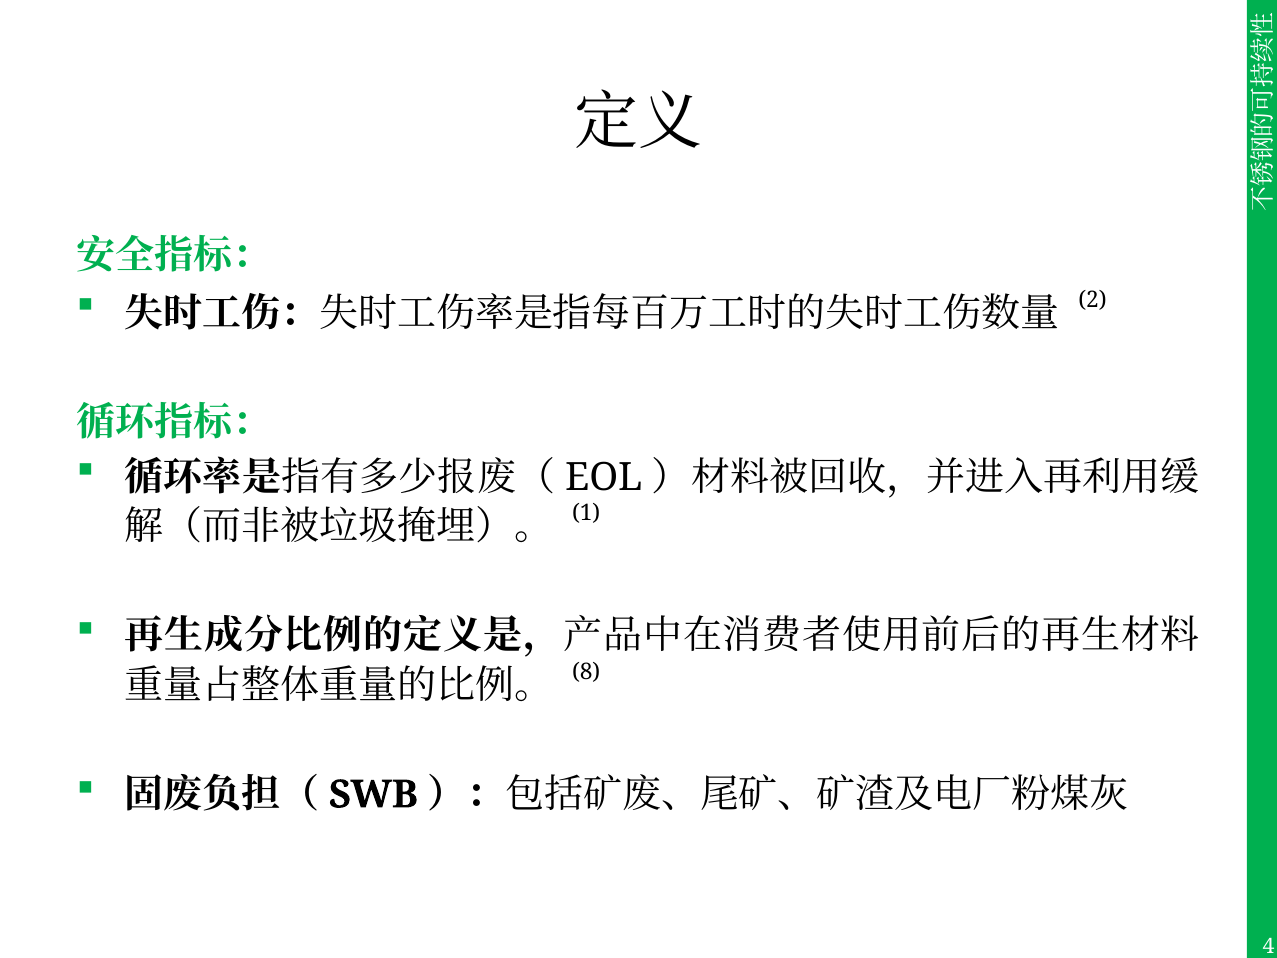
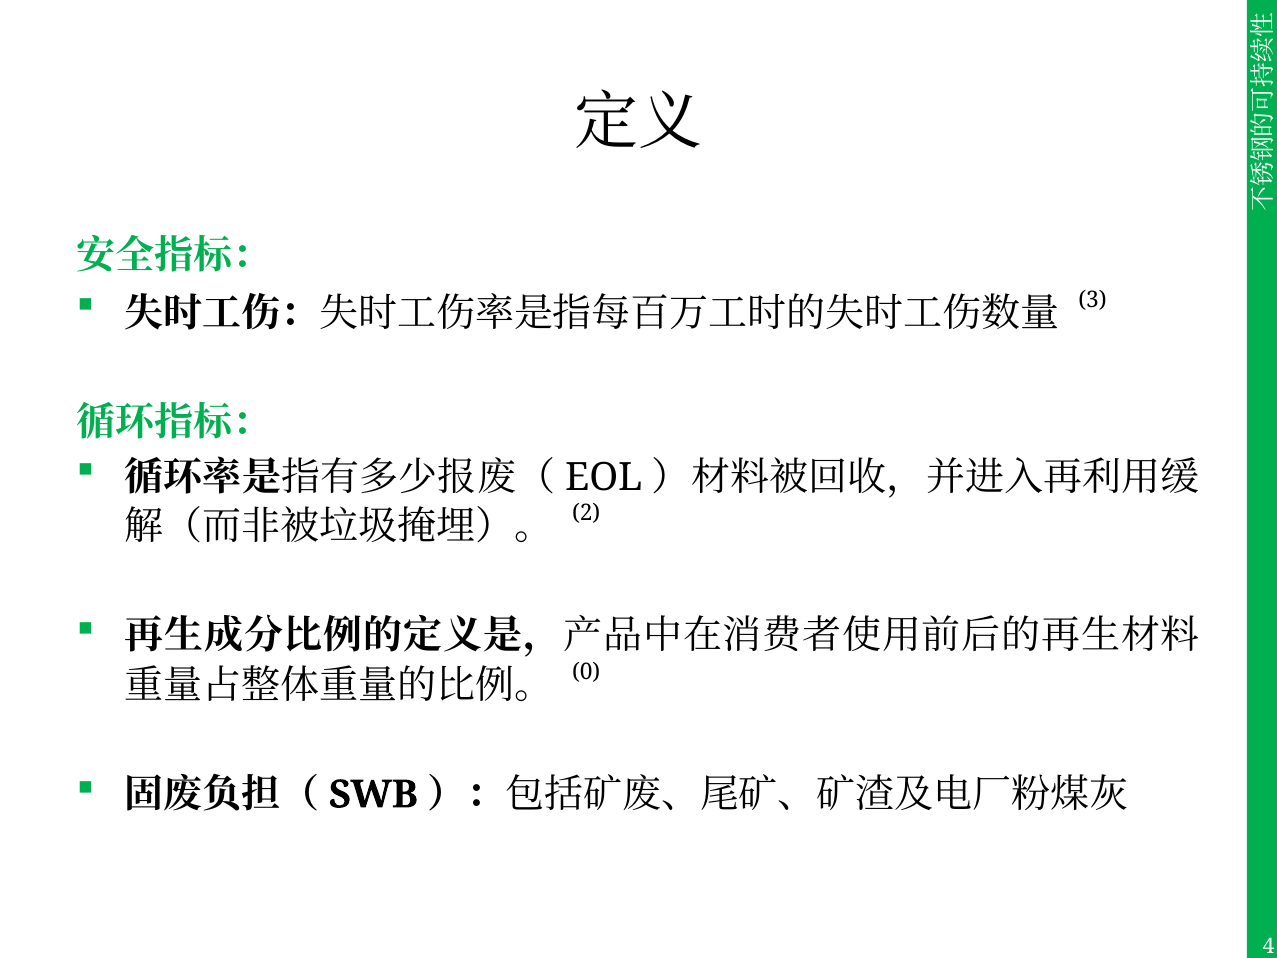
2: 2 -> 3 (1093, 299)
1: 1 -> 2 (586, 513)
8: 8 -> 0 (586, 671)
